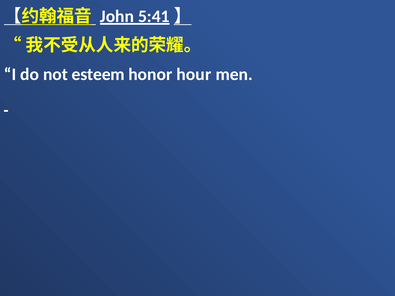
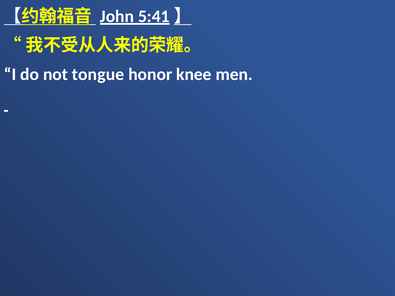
esteem: esteem -> tongue (98, 74)
hour: hour -> knee (194, 74)
